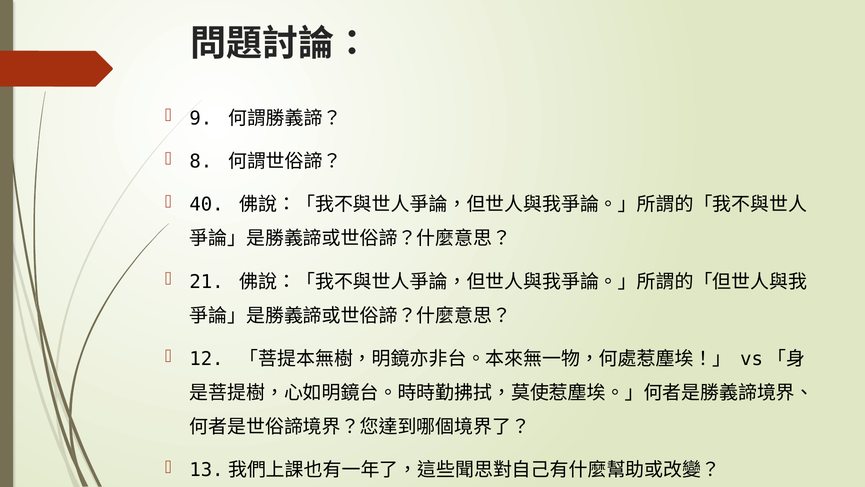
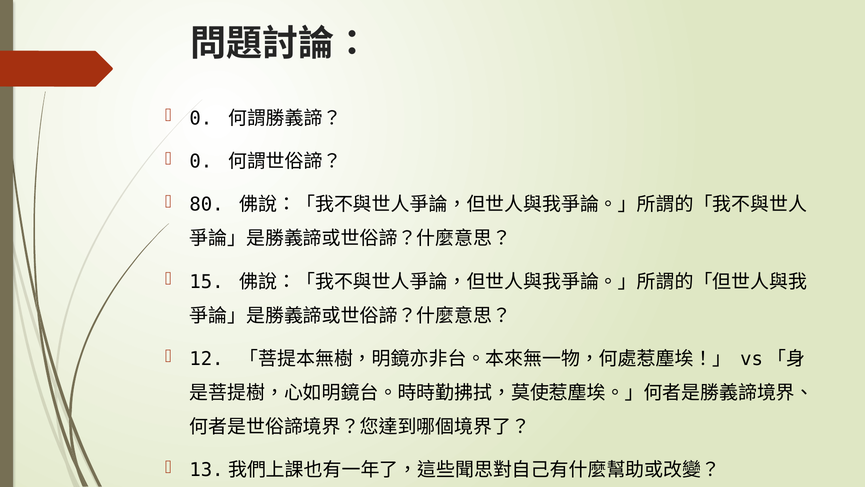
9: 9 -> 0 (201, 118)
8: 8 -> 0 (201, 161)
40: 40 -> 80 (206, 204)
21: 21 -> 15 (206, 282)
